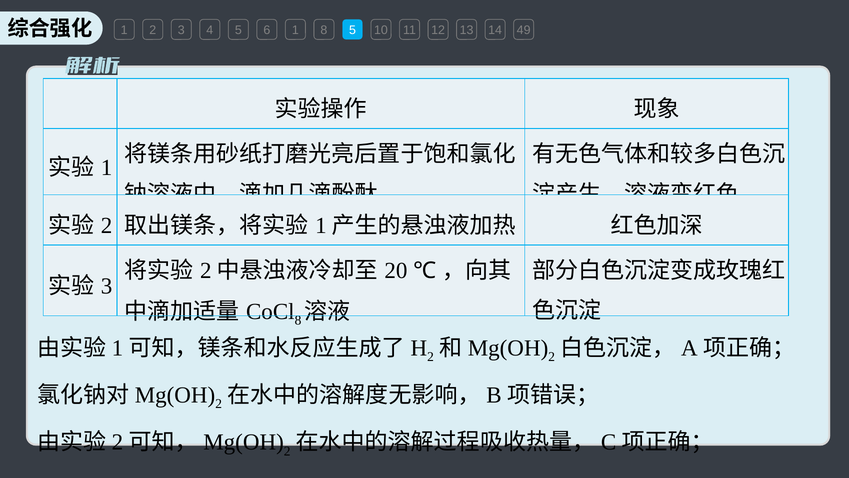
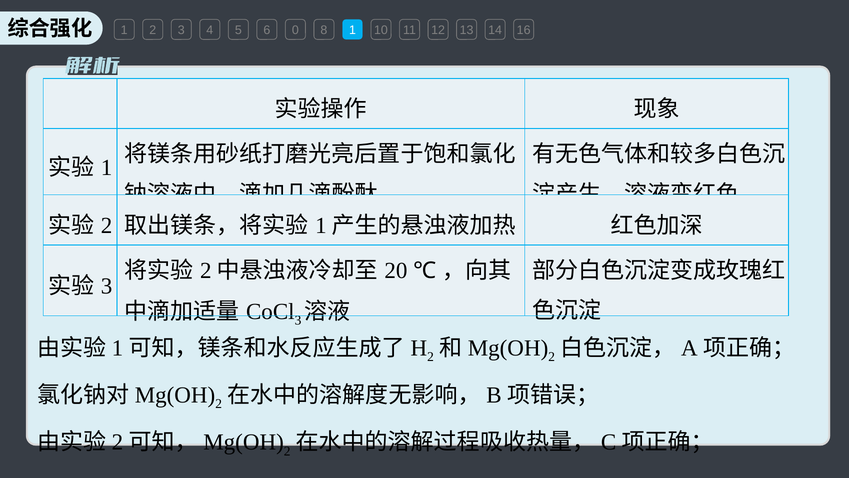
6 1: 1 -> 0 (295, 30)
8 5: 5 -> 1 (352, 30)
49: 49 -> 16 (524, 30)
8: 8 -> 3 (298, 320)
